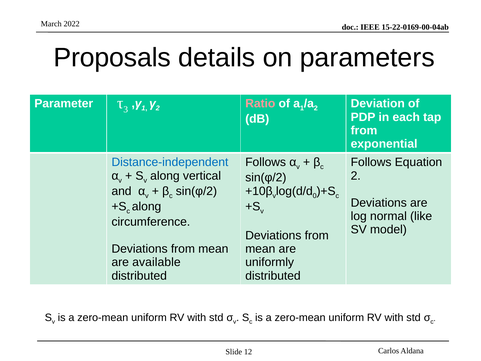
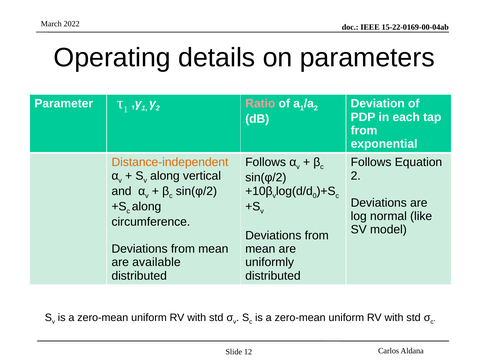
Proposals: Proposals -> Operating (112, 58)
3: 3 -> 1 (126, 109)
Distance-independent colour: blue -> orange (170, 162)
